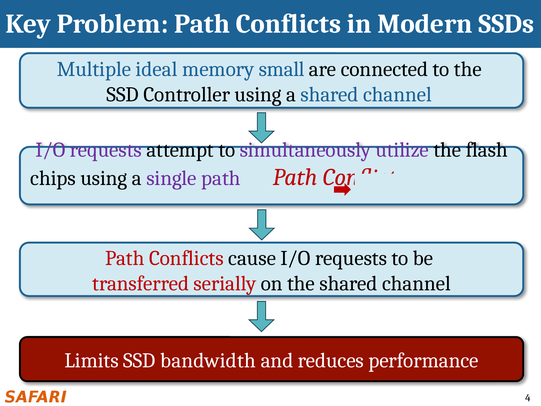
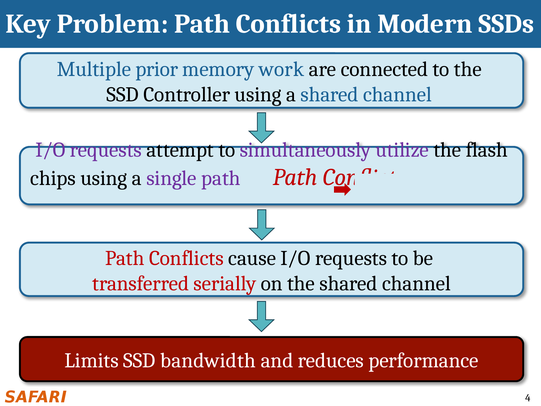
ideal: ideal -> prior (157, 69)
small: small -> work (281, 69)
